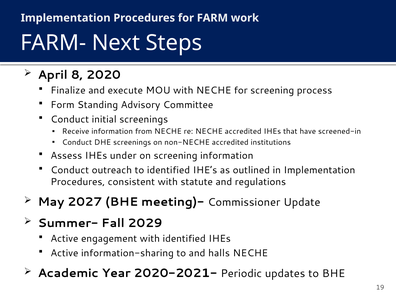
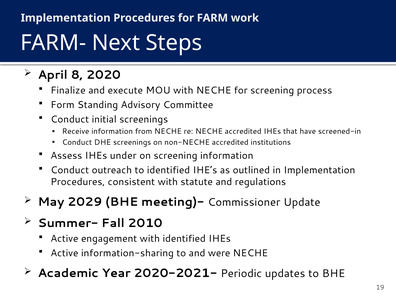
2027: 2027 -> 2029 (85, 202)
2029: 2029 -> 2010 (145, 223)
halls: halls -> were (219, 253)
